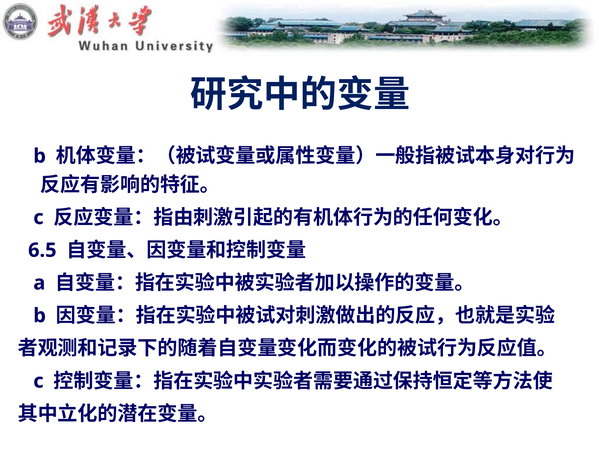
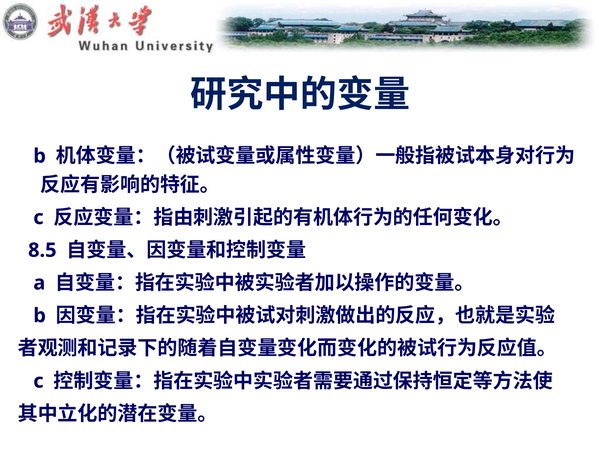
6.5: 6.5 -> 8.5 (42, 250)
